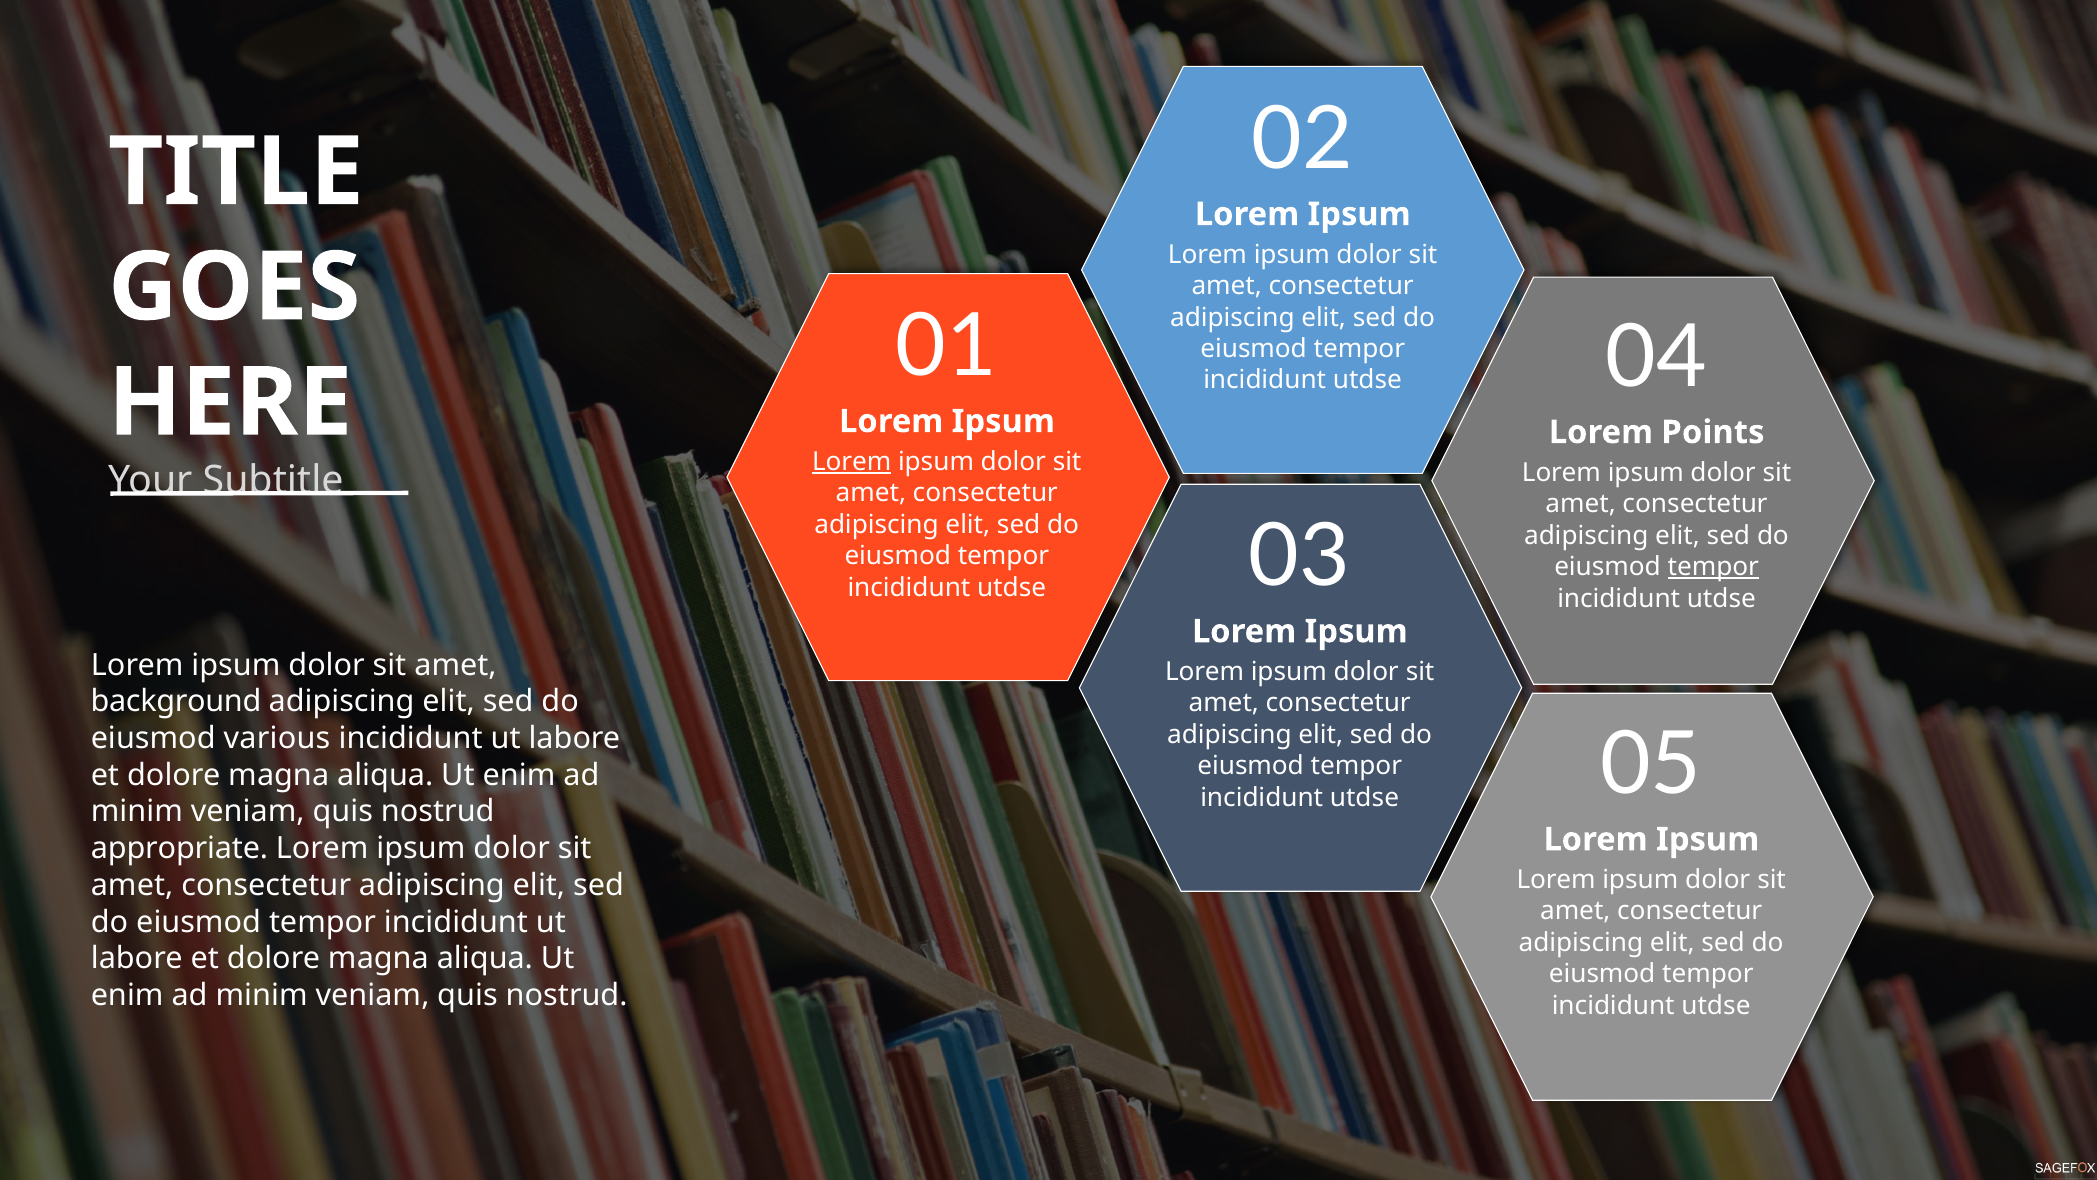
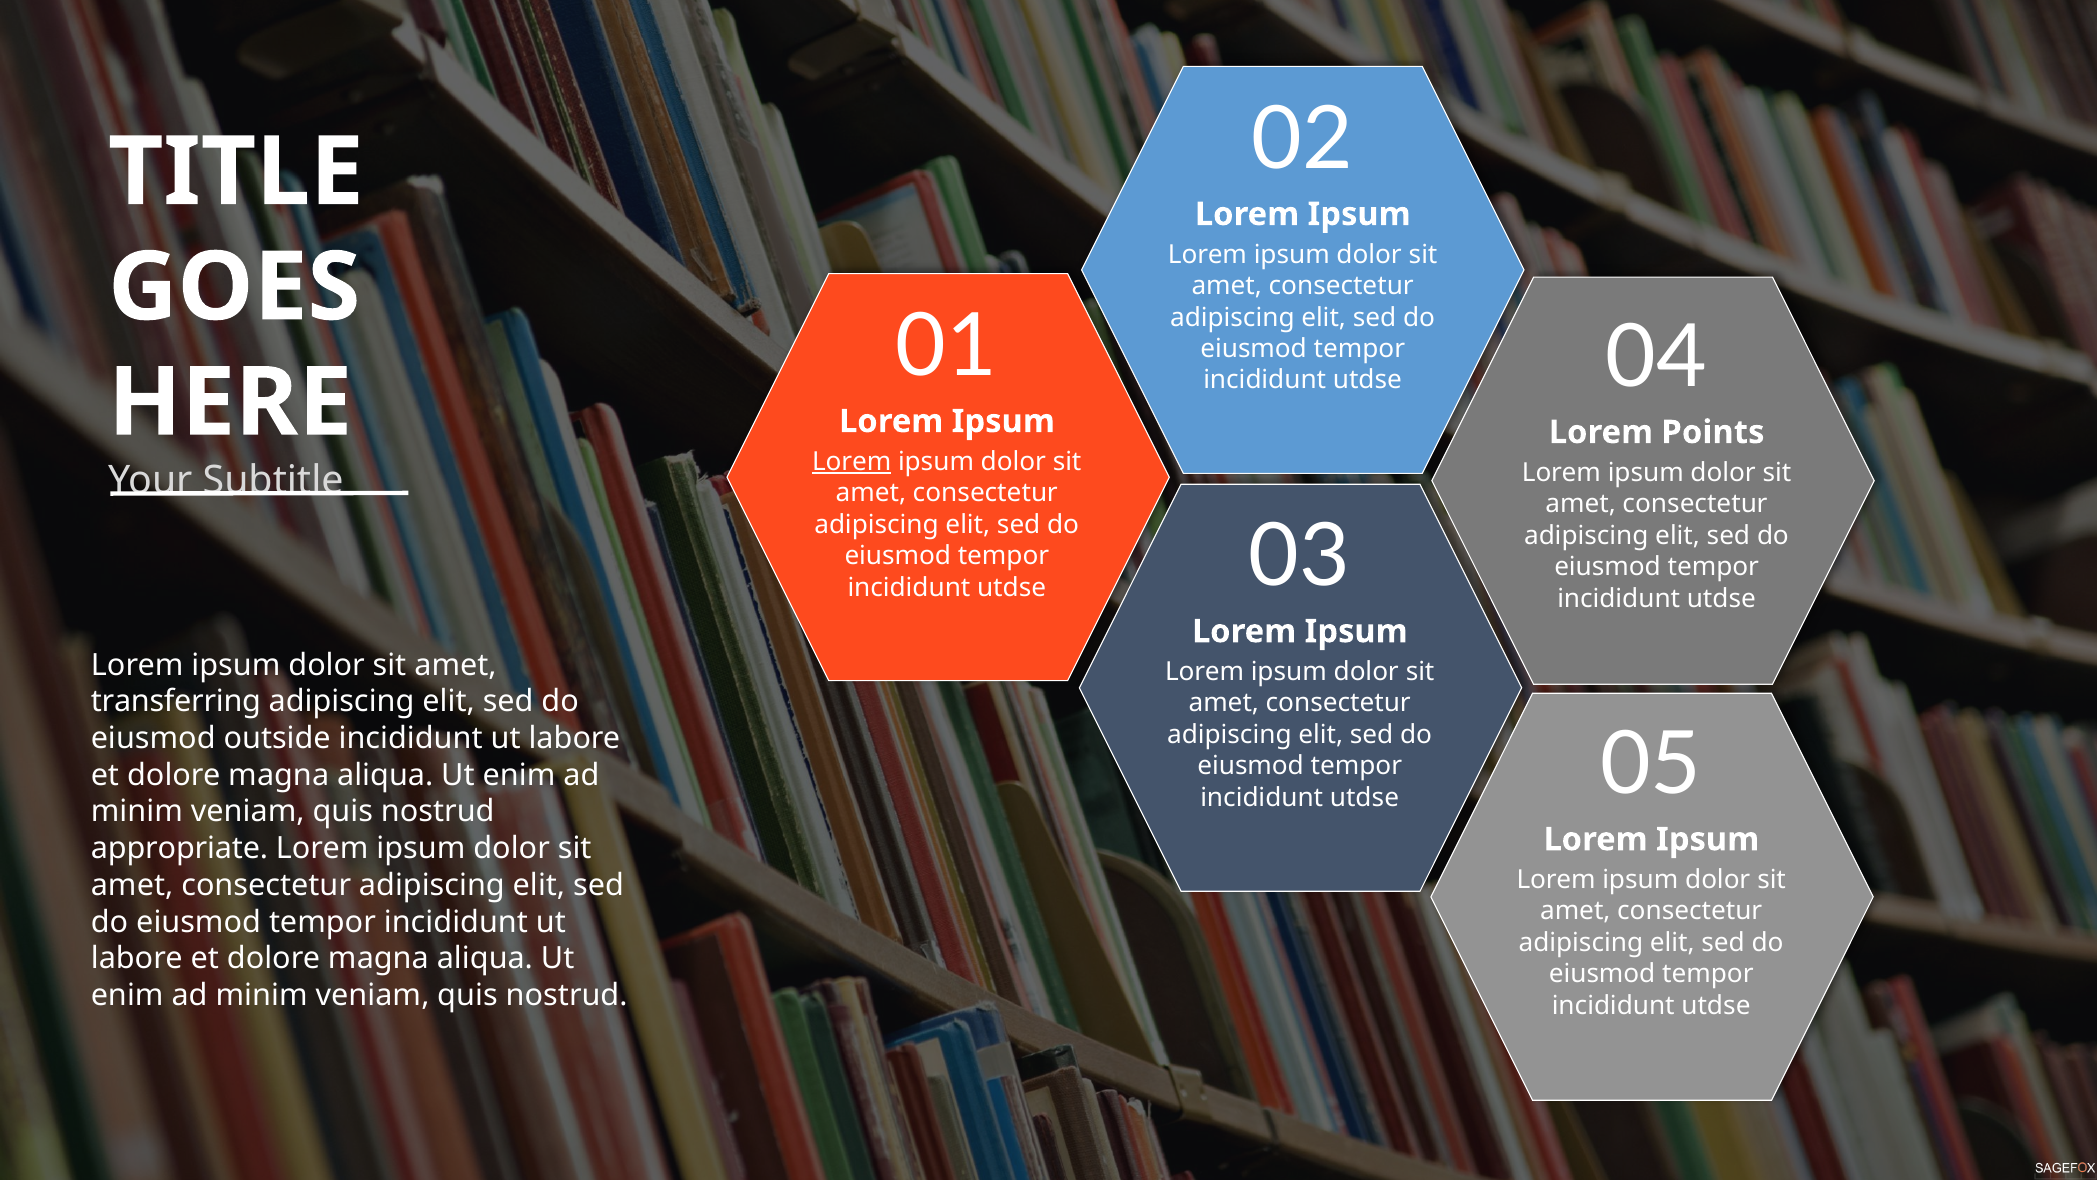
tempor underline: present -> none (1713, 567)
background: background -> transferring (176, 701)
various: various -> outside (277, 738)
